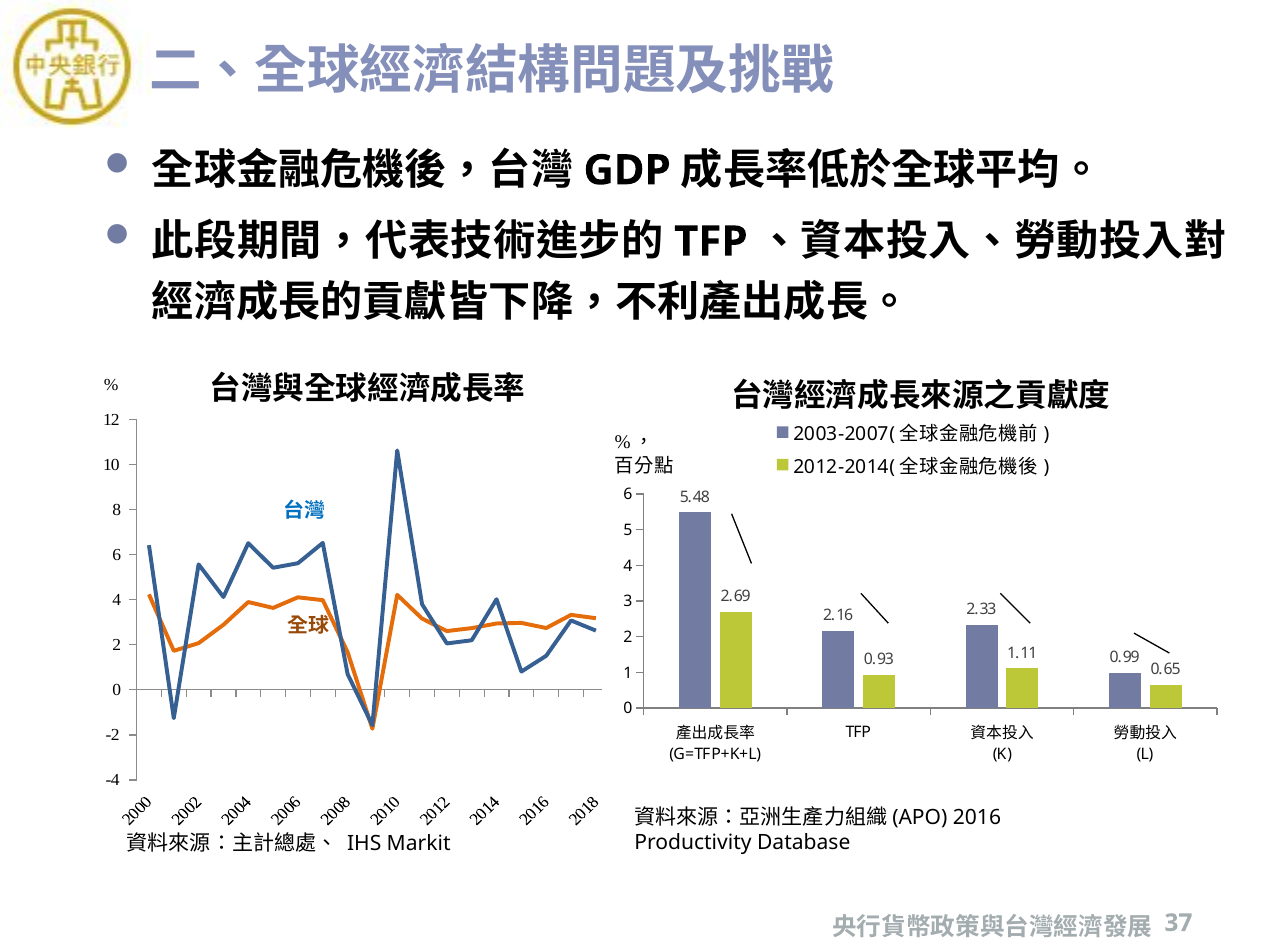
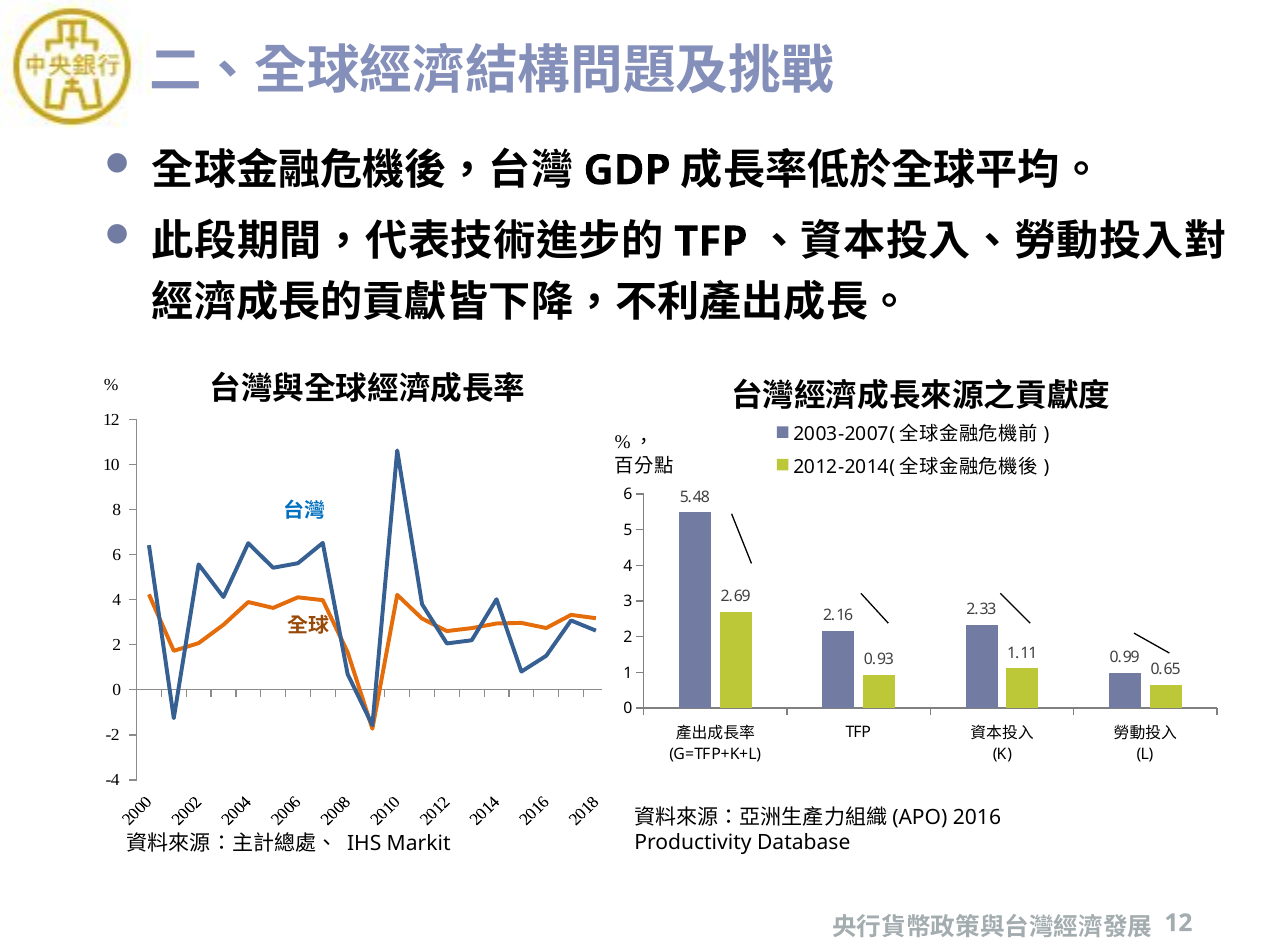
37: 37 -> 12 (1178, 923)
